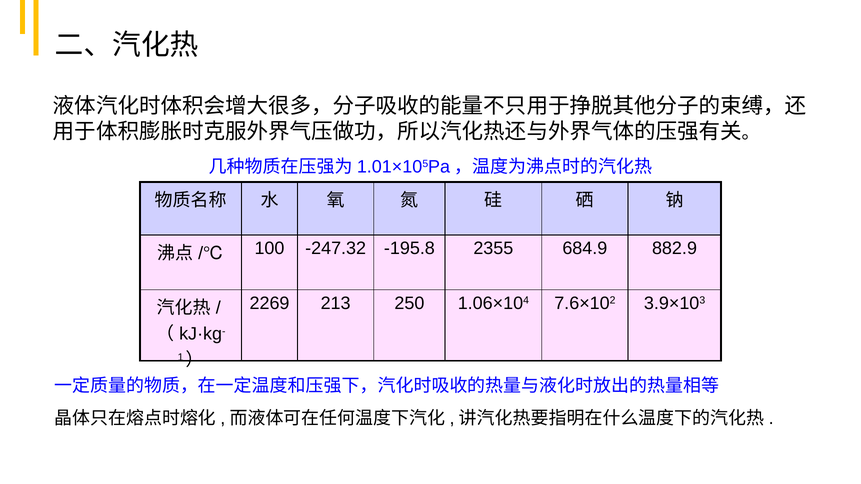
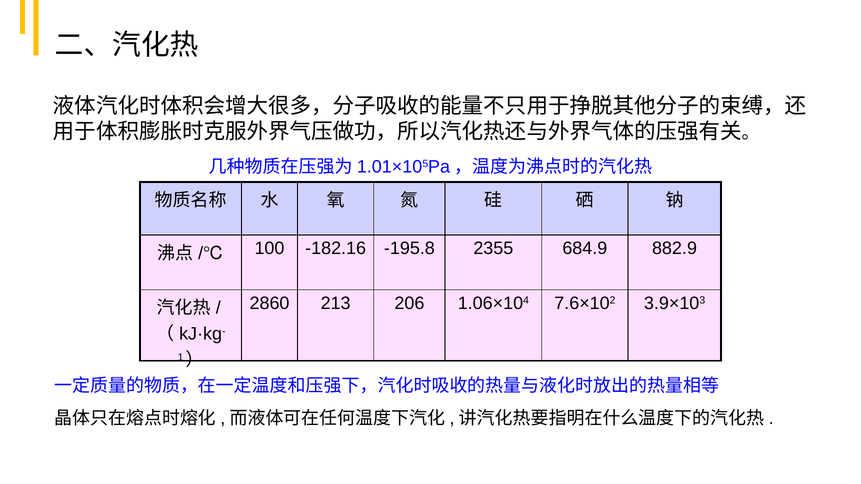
-247.32: -247.32 -> -182.16 (336, 249)
2269: 2269 -> 2860 (270, 304)
250: 250 -> 206 (409, 304)
